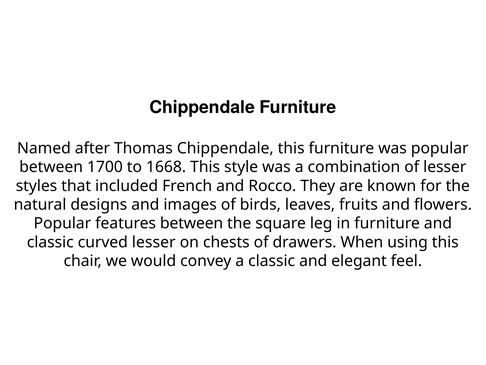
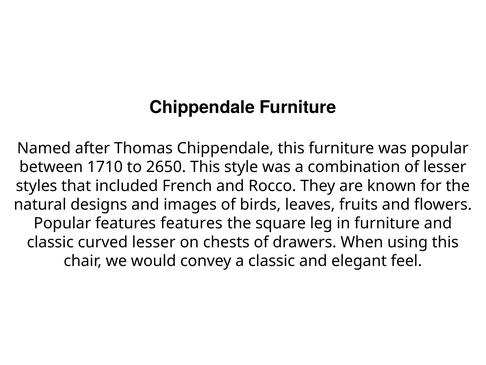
1700: 1700 -> 1710 (105, 167)
1668: 1668 -> 2650 (166, 167)
features between: between -> features (191, 223)
